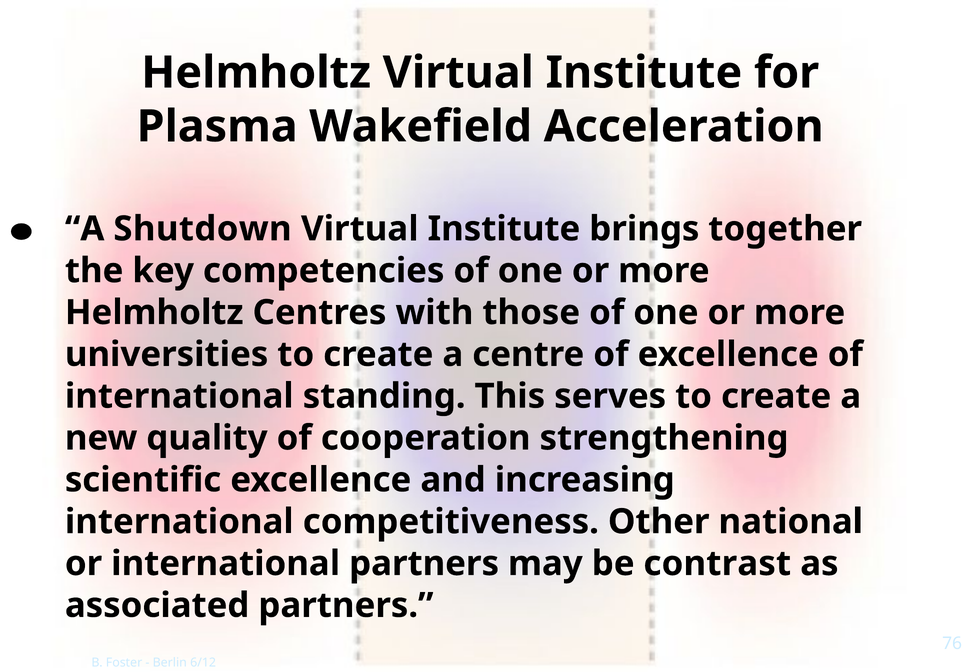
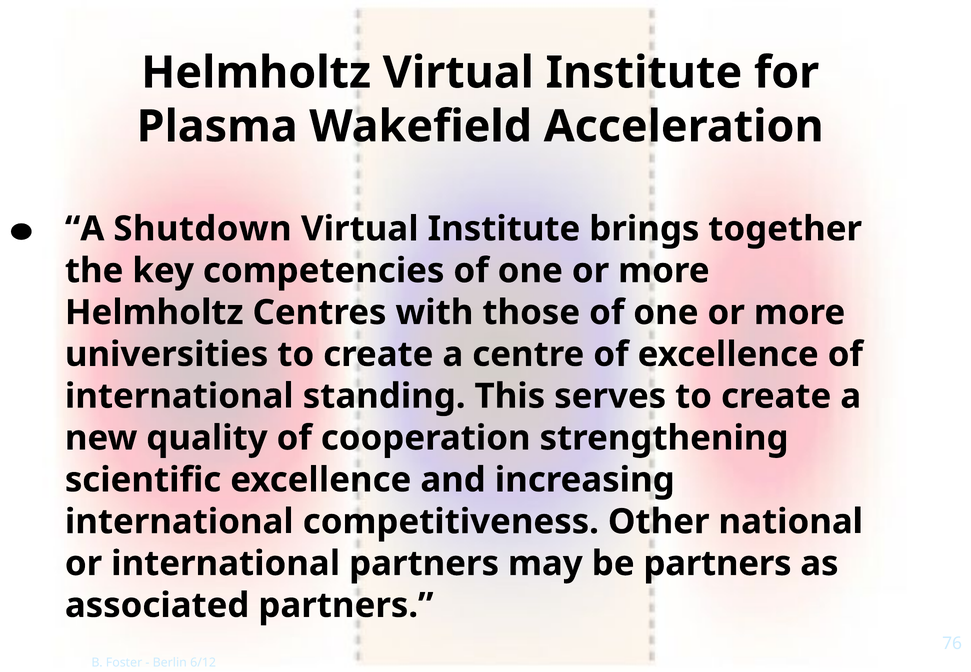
be contrast: contrast -> partners (717, 564)
